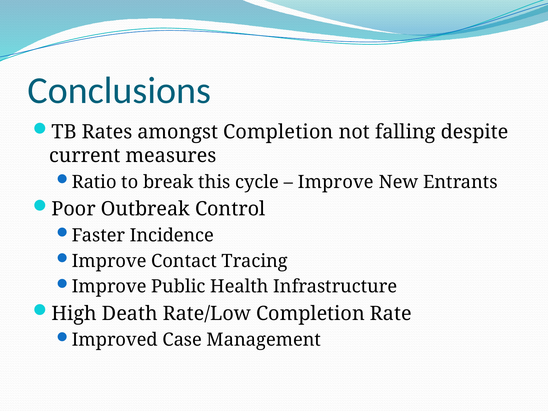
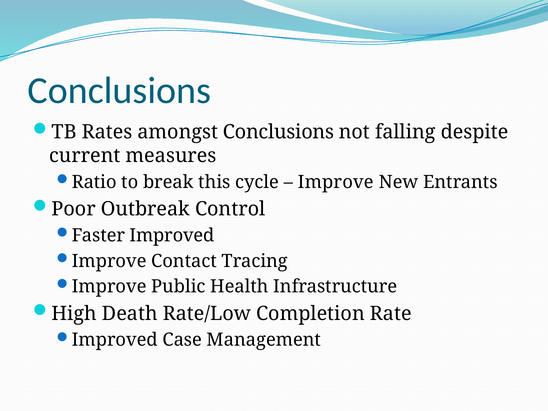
amongst Completion: Completion -> Conclusions (278, 132)
Faster Incidence: Incidence -> Improved (172, 235)
